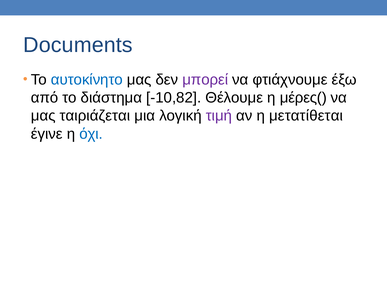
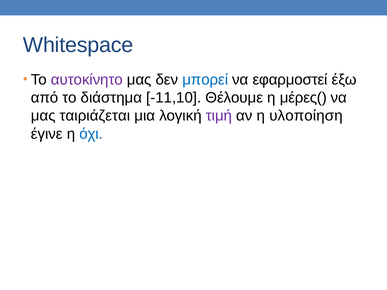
Documents: Documents -> Whitespace (78, 45)
αυτοκίνητο colour: blue -> purple (87, 80)
μπορεί colour: purple -> blue (205, 80)
φτιάχνουμε: φτιάχνουμε -> εφαρμοστεί (290, 80)
-10,82: -10,82 -> -11,10 (174, 98)
μετατίθεται: μετατίθεται -> υλοποίηση (306, 116)
